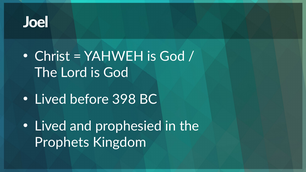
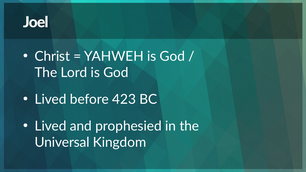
398: 398 -> 423 (124, 99)
Prophets: Prophets -> Universal (62, 142)
